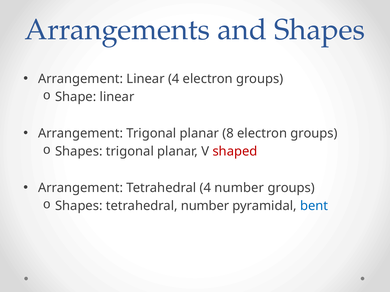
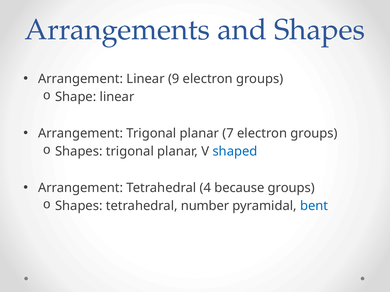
Linear 4: 4 -> 9 (174, 79)
8: 8 -> 7 (228, 133)
shaped colour: red -> blue (235, 152)
4 number: number -> because (239, 188)
